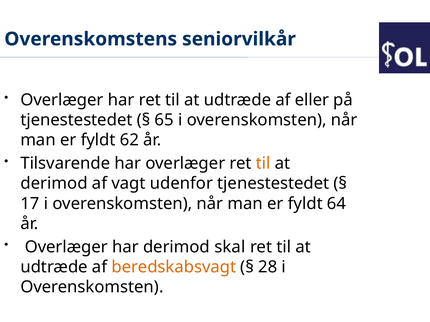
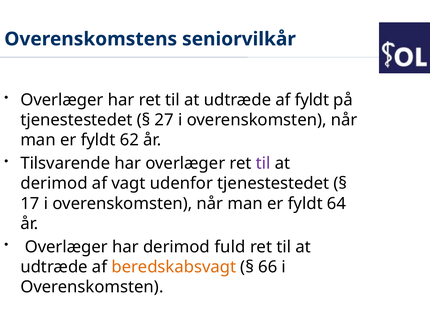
af eller: eller -> fyldt (312, 100)
65: 65 -> 27 (164, 120)
til colour: orange -> purple (263, 164)
skal: skal -> fuld (230, 247)
28: 28 -> 66 (268, 267)
